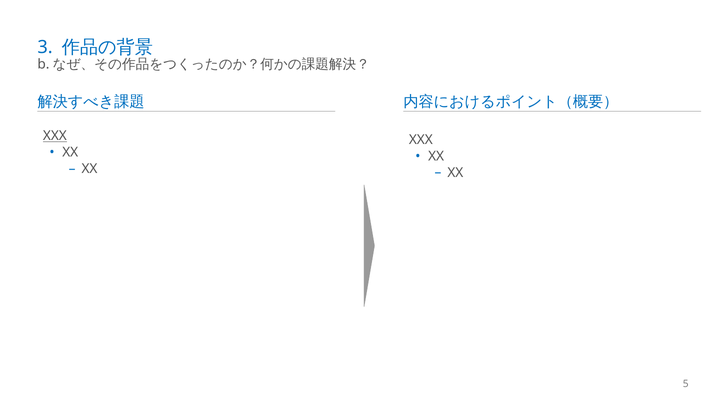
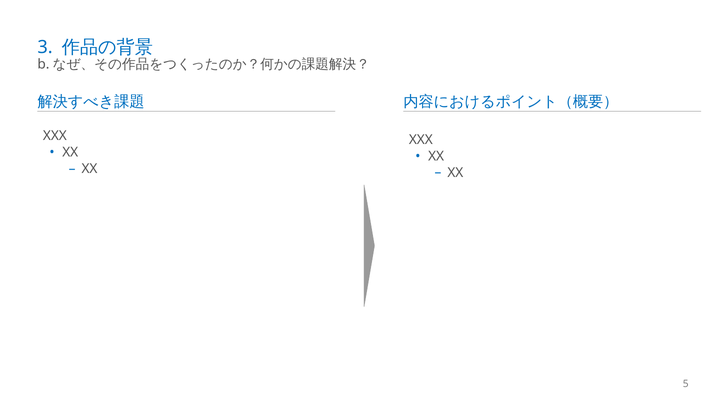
XXX underline: present -> none (55, 136)
